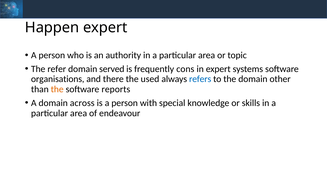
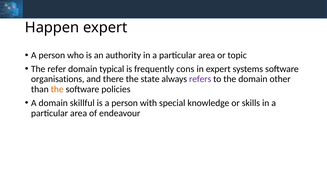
served: served -> typical (112, 69)
used: used -> state (150, 79)
refers colour: blue -> purple (200, 79)
reports: reports -> policies (116, 89)
across: across -> skillful (82, 103)
